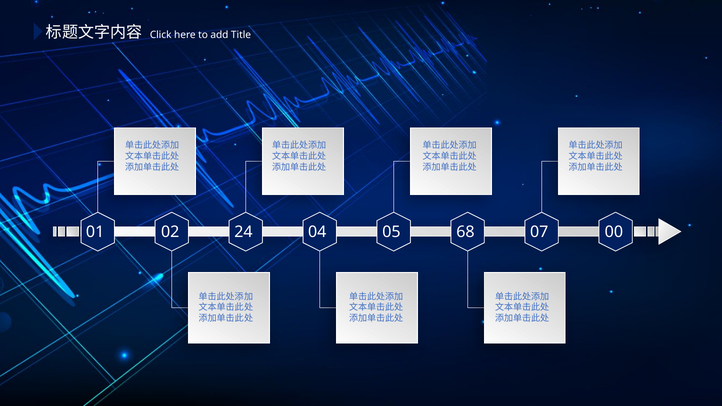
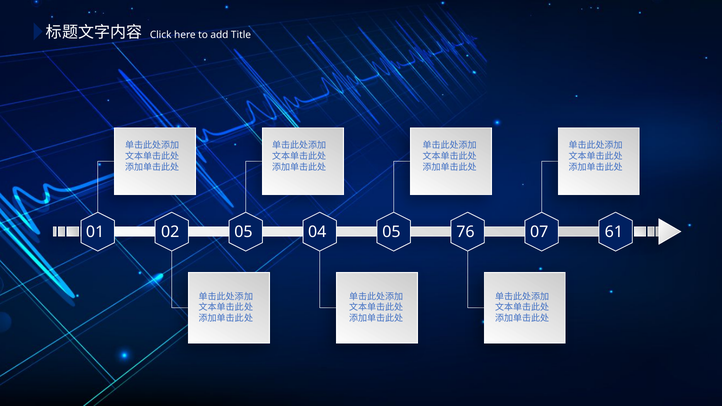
02 24: 24 -> 05 (243, 232)
68: 68 -> 76 (465, 232)
00: 00 -> 61 (614, 232)
